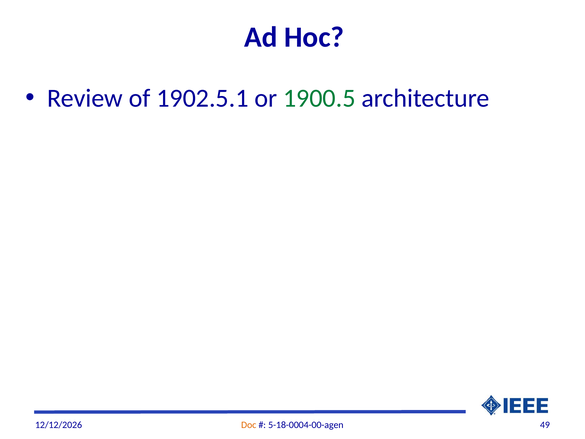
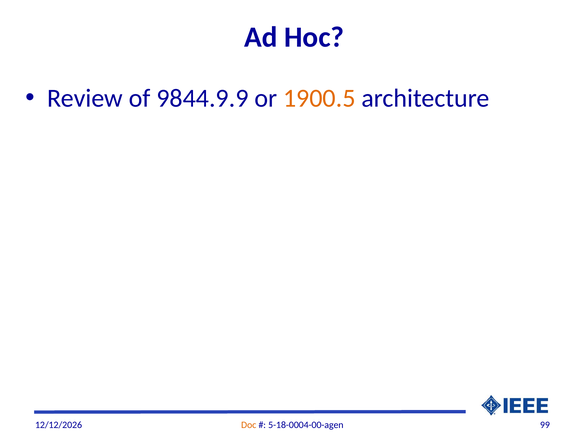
1902.5.1: 1902.5.1 -> 9844.9.9 (202, 98)
1900.5 colour: green -> orange (319, 98)
49: 49 -> 99 (545, 425)
